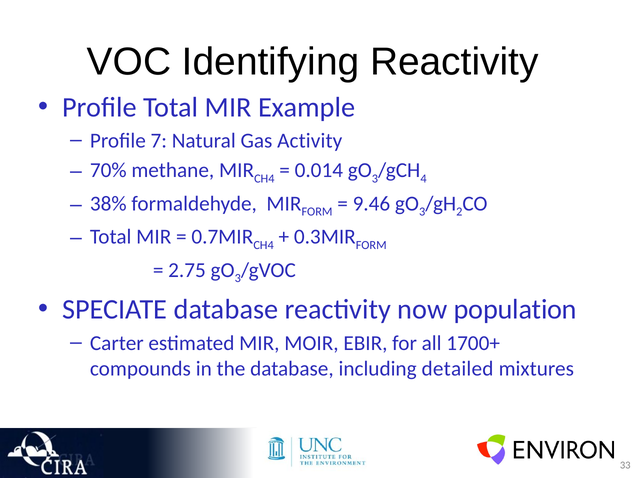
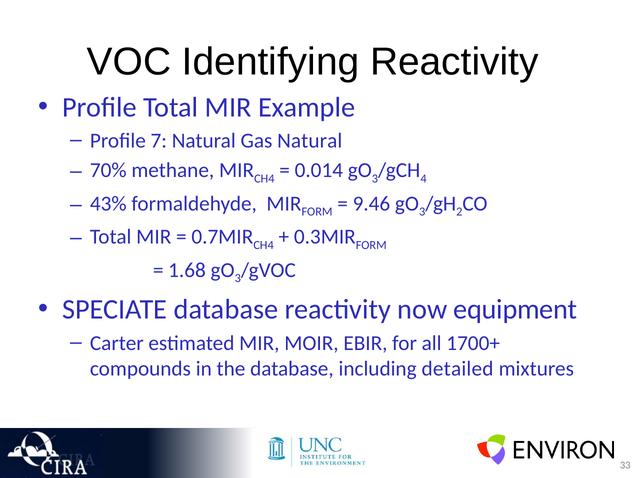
Gas Activity: Activity -> Natural (310, 141)
38%: 38% -> 43% (108, 204)
2.75: 2.75 -> 1.68 (187, 270)
population: population -> equipment (515, 309)
